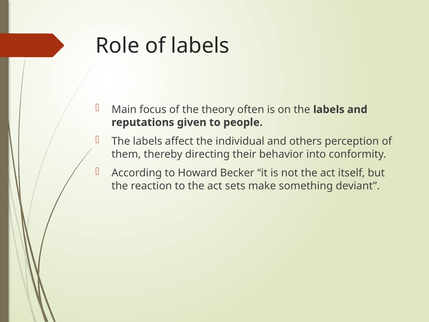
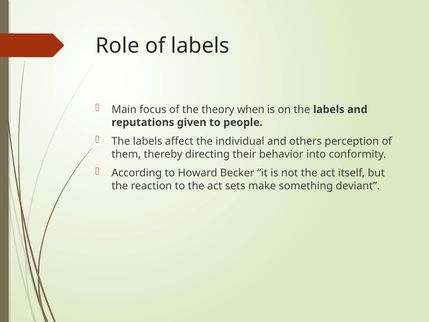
often: often -> when (251, 109)
